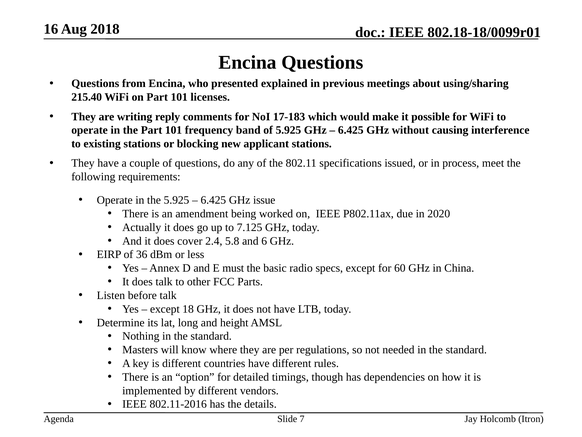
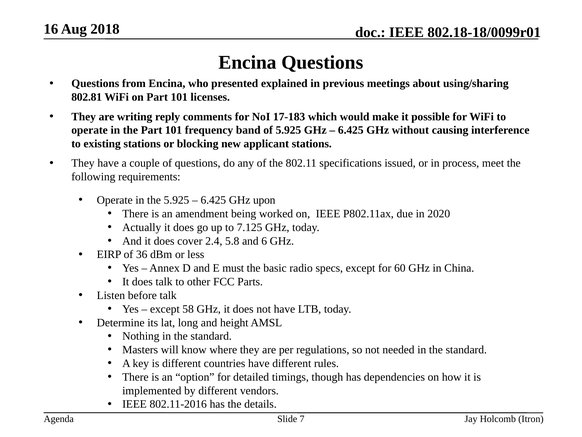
215.40: 215.40 -> 802.81 (87, 97)
issue: issue -> upon (264, 200)
18: 18 -> 58 (188, 309)
